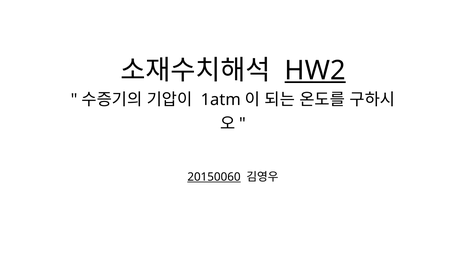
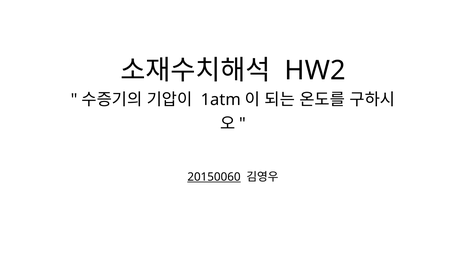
HW2 underline: present -> none (315, 70)
